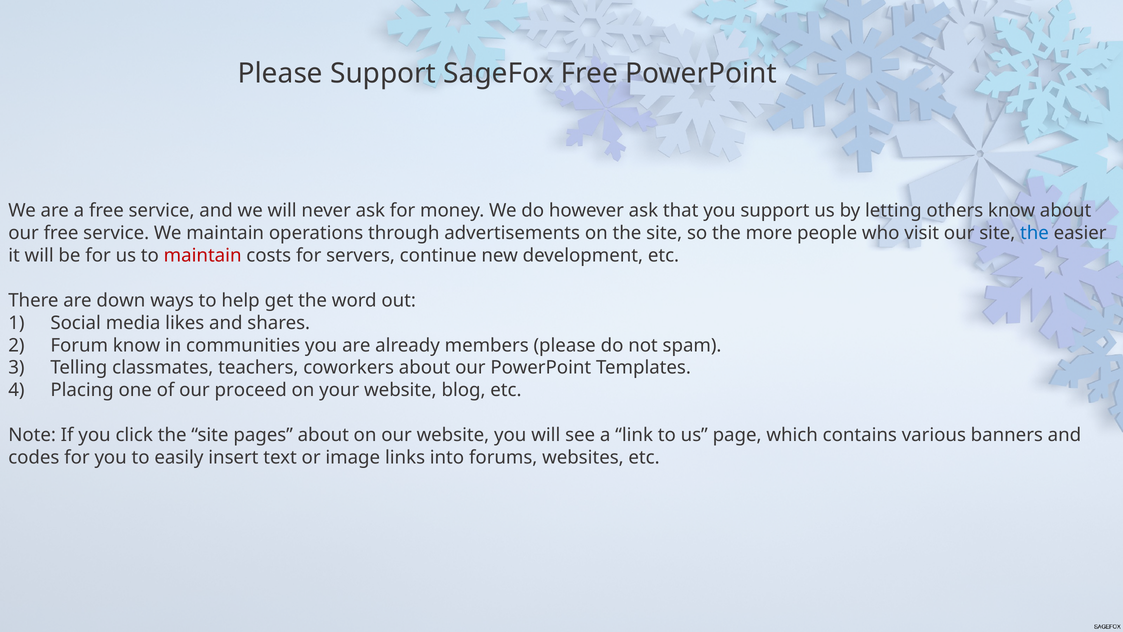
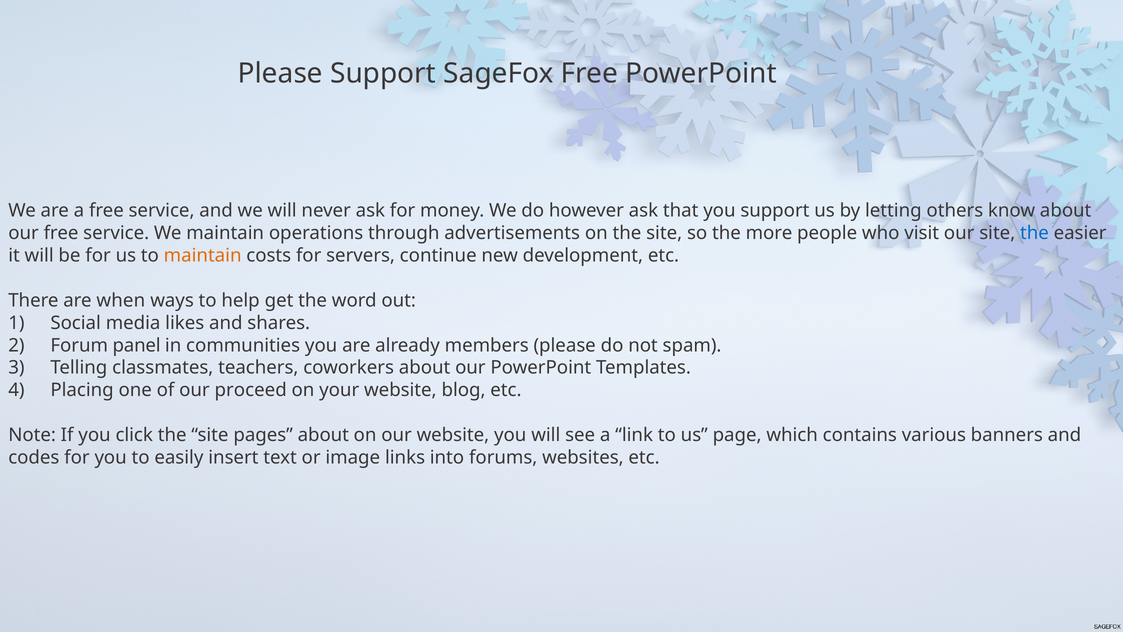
maintain colour: red -> orange (203, 255)
down: down -> when (121, 300)
Forum know: know -> panel (137, 345)
